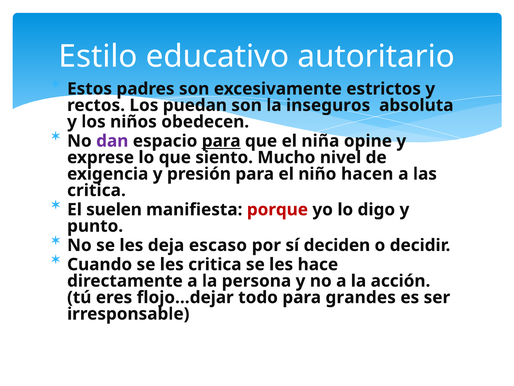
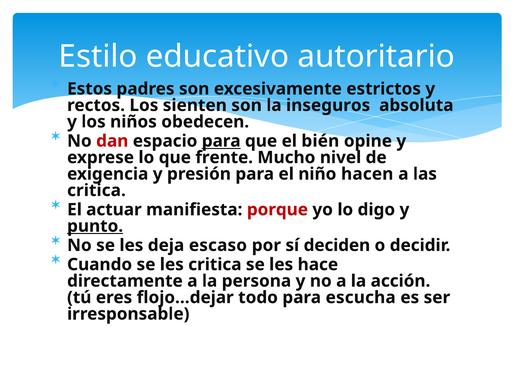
puedan: puedan -> sienten (195, 105)
dan colour: purple -> red (112, 141)
niña: niña -> bién (320, 141)
siento: siento -> frente (224, 157)
suelen: suelen -> actuar (114, 209)
punto underline: none -> present (95, 226)
grandes: grandes -> escucha (361, 297)
